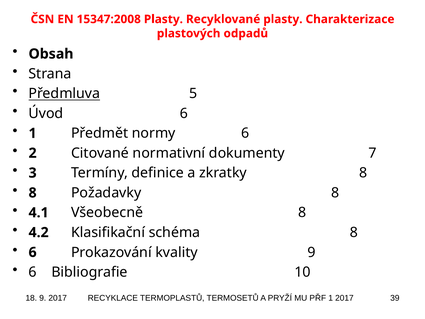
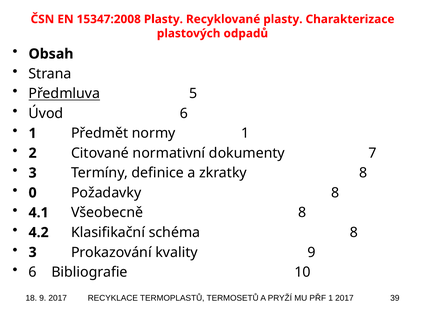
normy 6: 6 -> 1 (245, 133)
8: 8 -> 0 (33, 193)
6: 6 -> 3 (33, 252)
